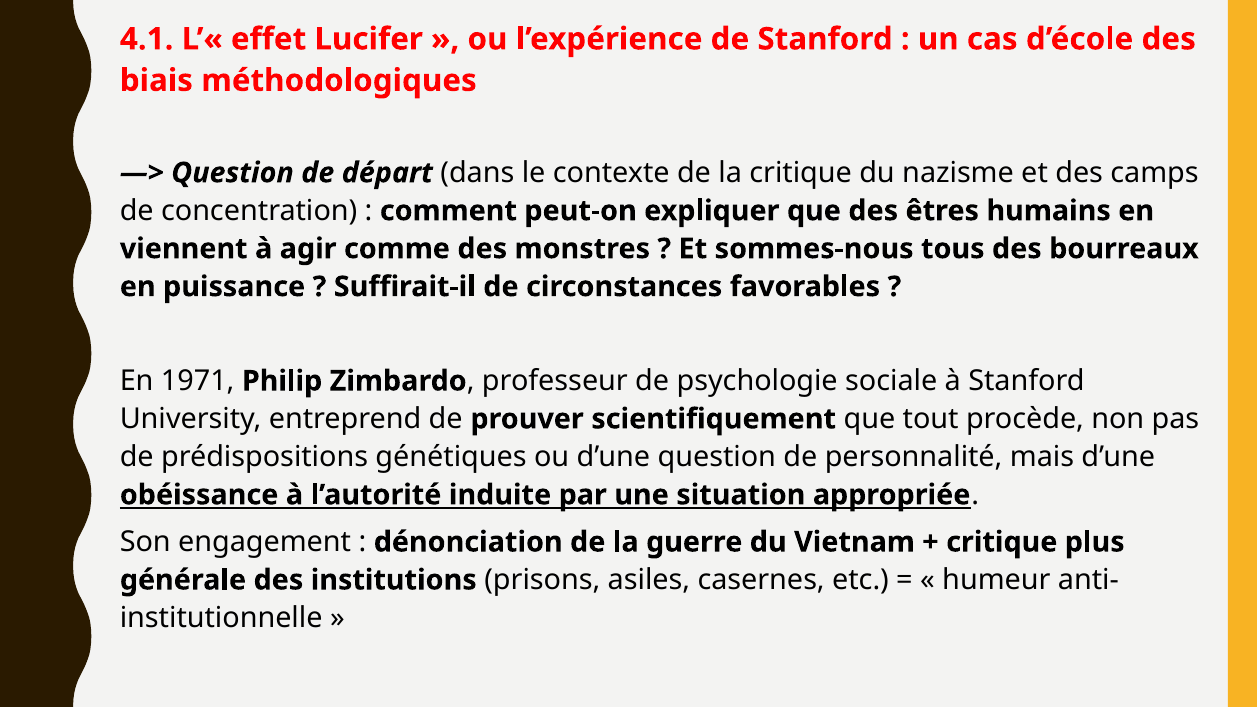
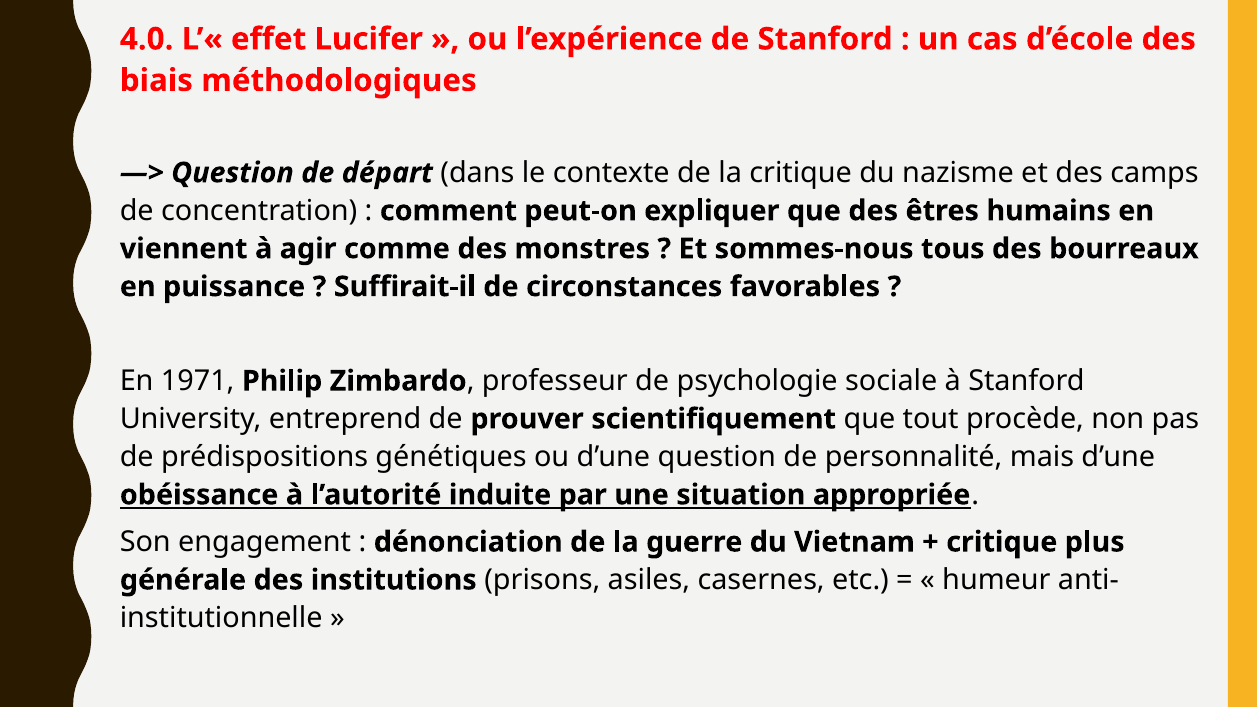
4.1: 4.1 -> 4.0 (147, 39)
